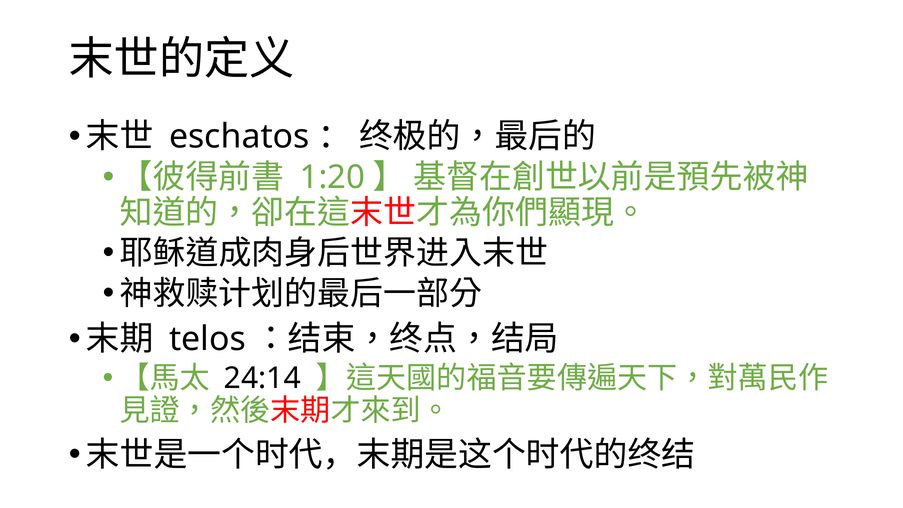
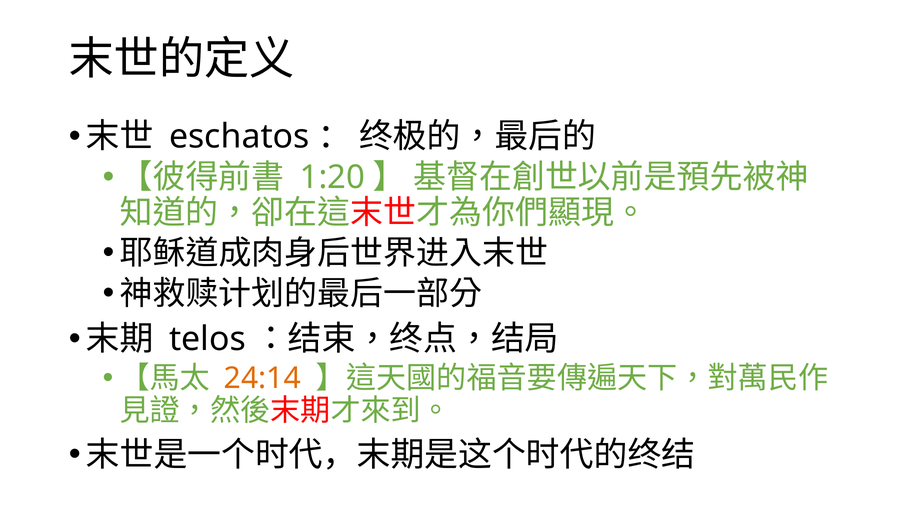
24:14 colour: black -> orange (262, 378)
